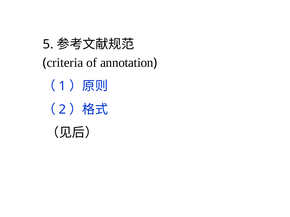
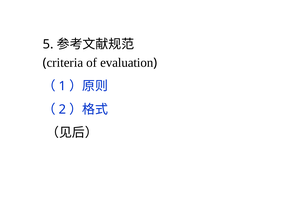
annotation: annotation -> evaluation (127, 63)
